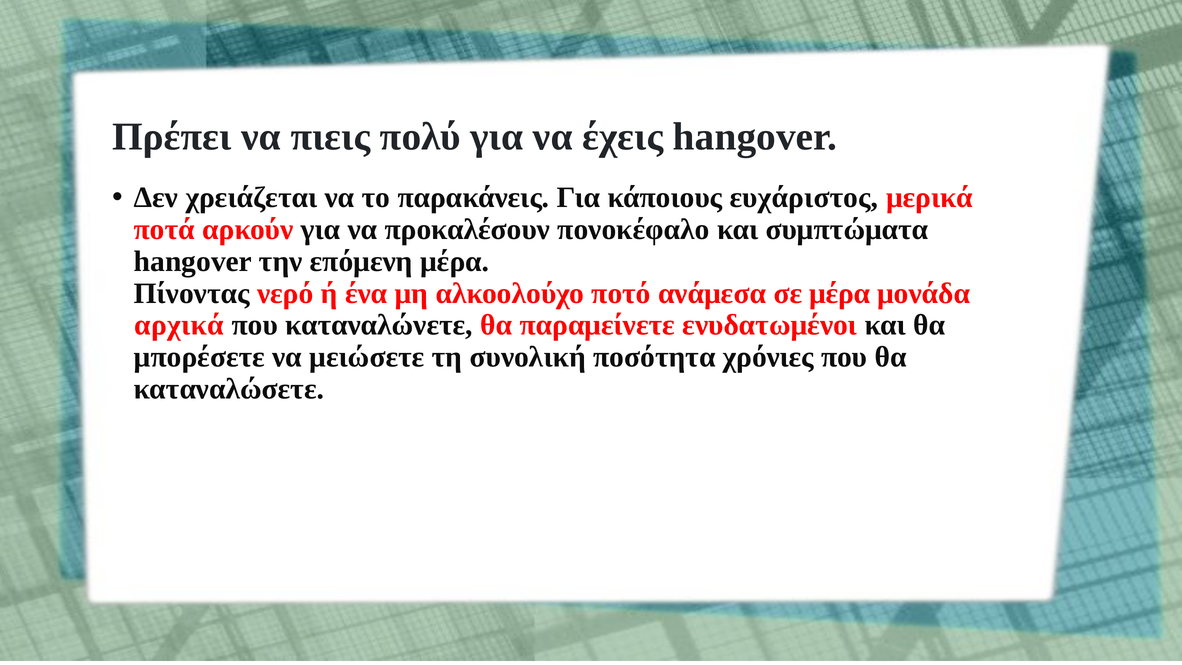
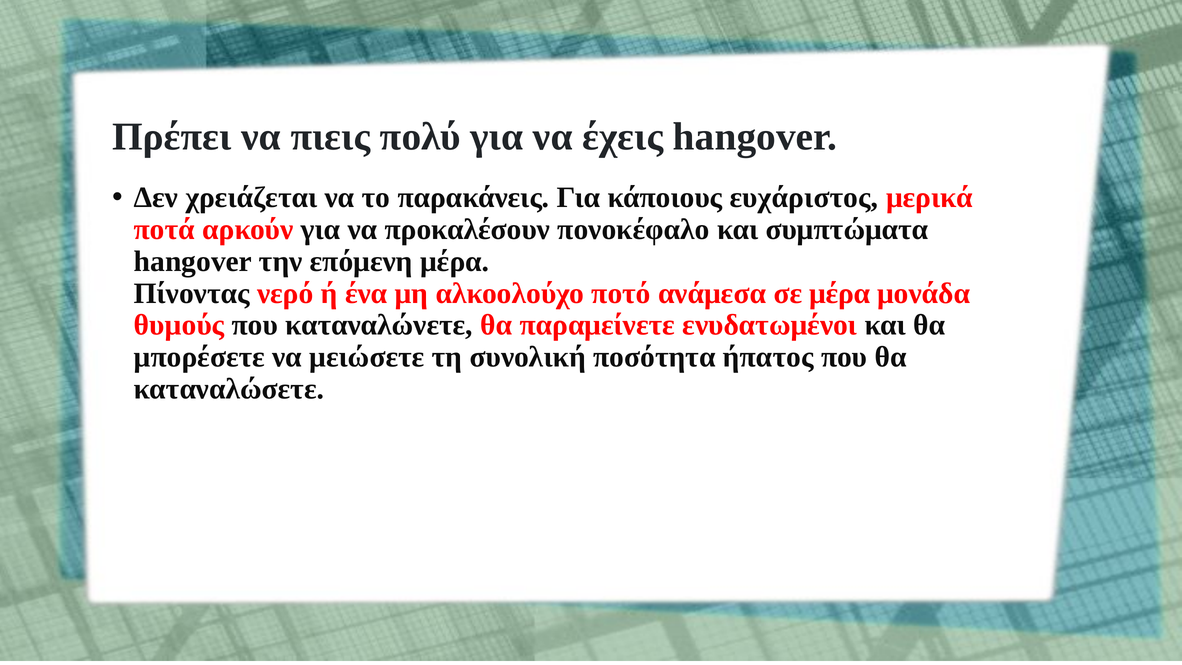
αρχικά: αρχικά -> θυμούς (179, 325)
χρόνιες: χρόνιες -> ήπατος (768, 357)
